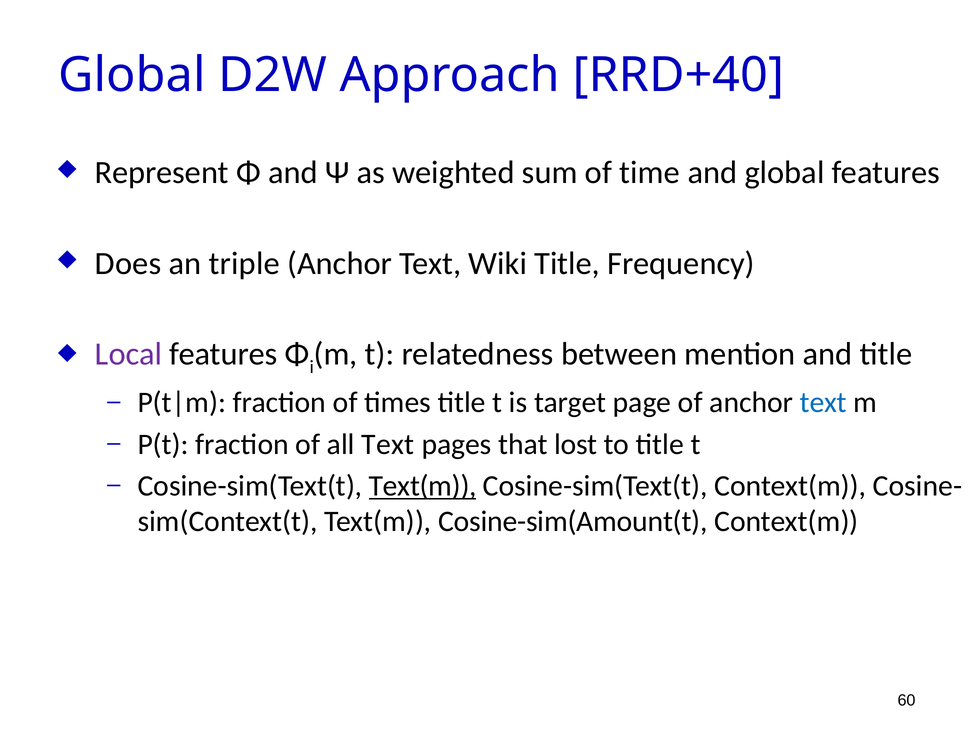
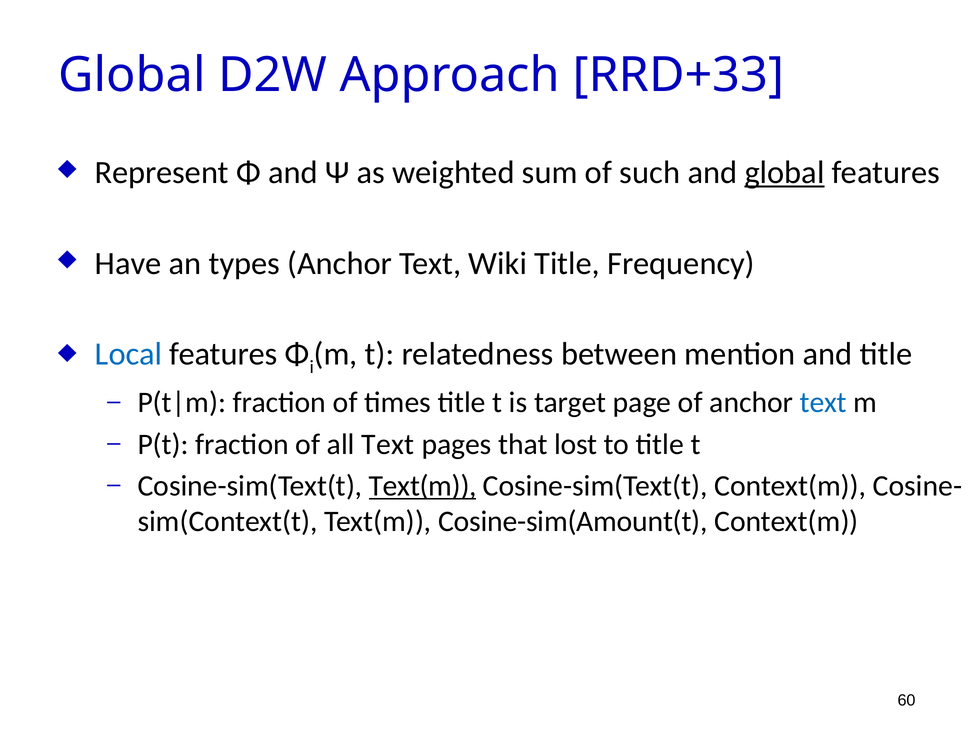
RRD+40: RRD+40 -> RRD+33 (678, 75)
time: time -> such (650, 173)
global underline: none -> present (785, 173)
Does: Does -> Have (128, 264)
triple: triple -> types (244, 264)
Local colour: purple -> blue (129, 354)
